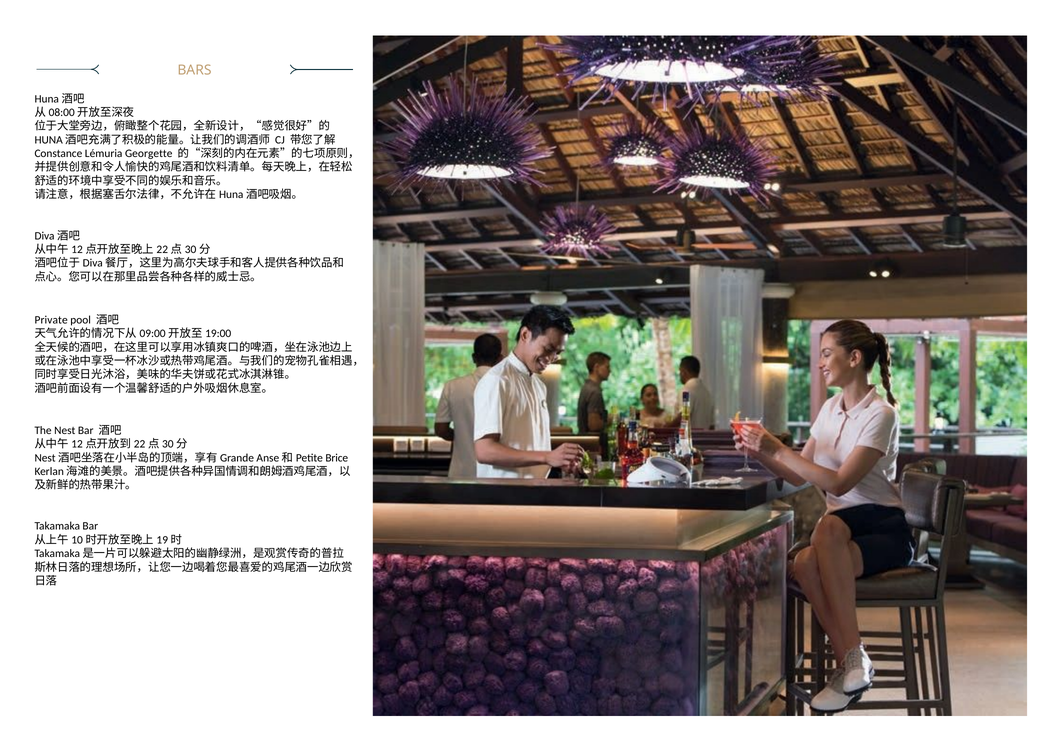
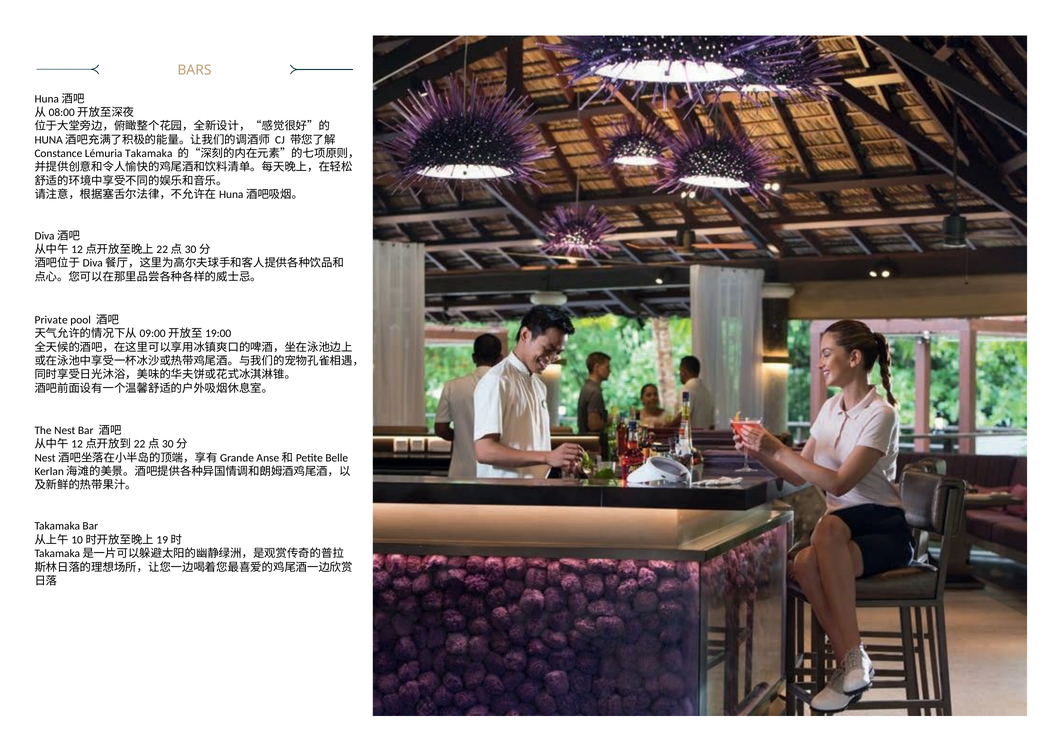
Lémuria Georgette: Georgette -> Takamaka (149, 154)
Brice: Brice -> Belle (337, 458)
